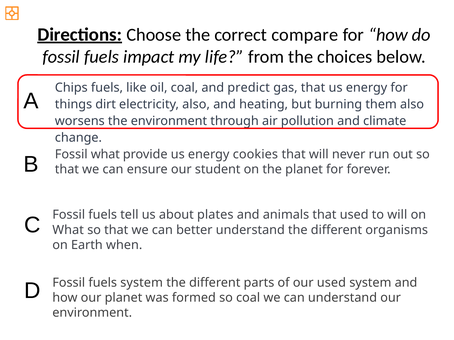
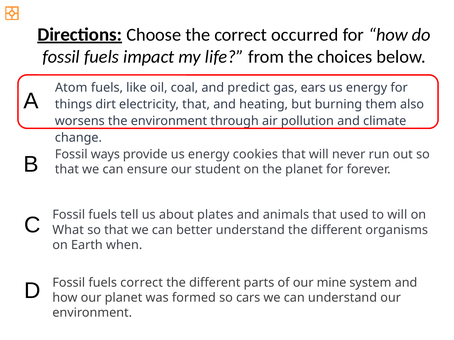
compare: compare -> occurred (305, 35)
Chips: Chips -> Atom (71, 88)
gas that: that -> ears (313, 88)
electricity also: also -> that (196, 105)
Fossil what: what -> ways (105, 154)
fuels system: system -> correct (142, 283)
our used: used -> mine (332, 283)
so coal: coal -> cars (248, 298)
